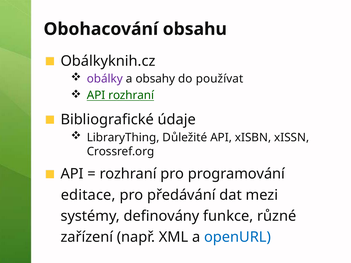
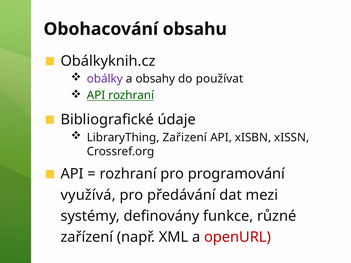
Důležité: Důležité -> Zařizení (185, 138)
editace: editace -> využívá (88, 195)
openURL colour: blue -> red (237, 237)
